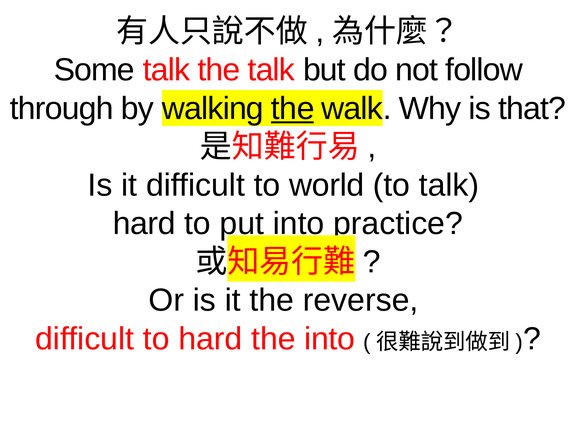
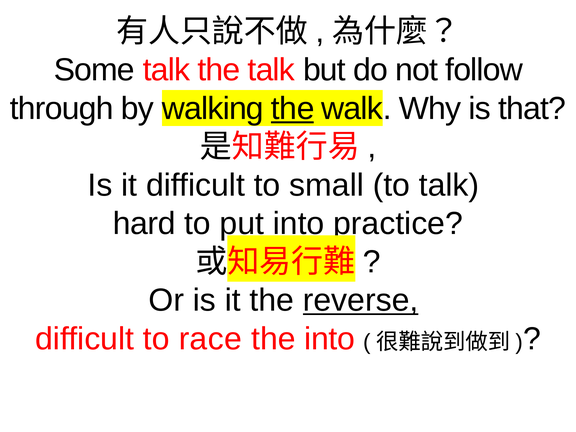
world: world -> small (327, 185)
reverse underline: none -> present (361, 300)
to hard: hard -> race (210, 339)
